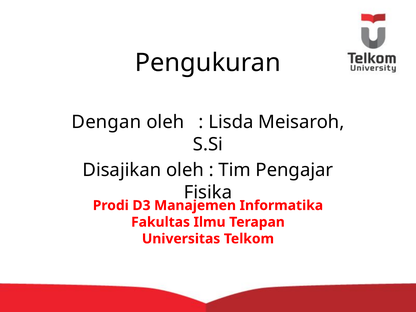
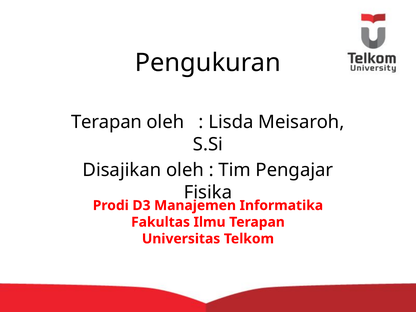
Dengan: Dengan -> Terapan (107, 122)
